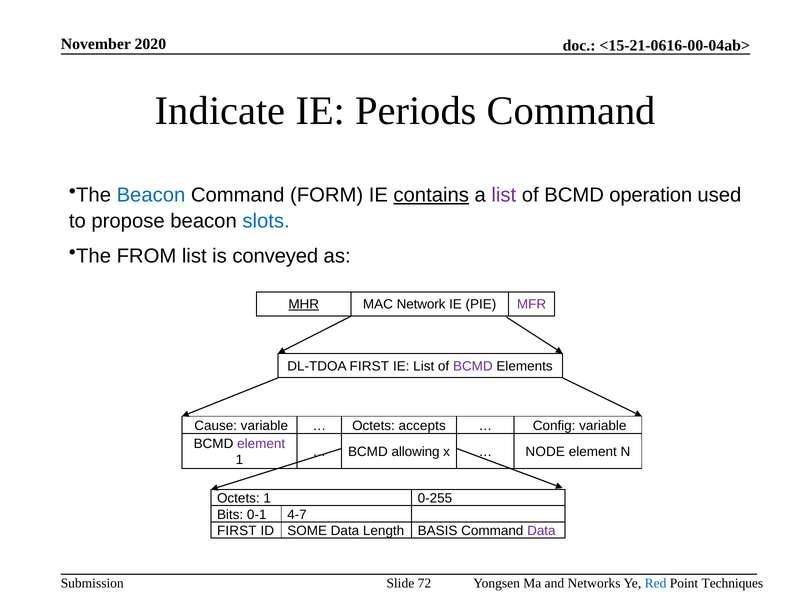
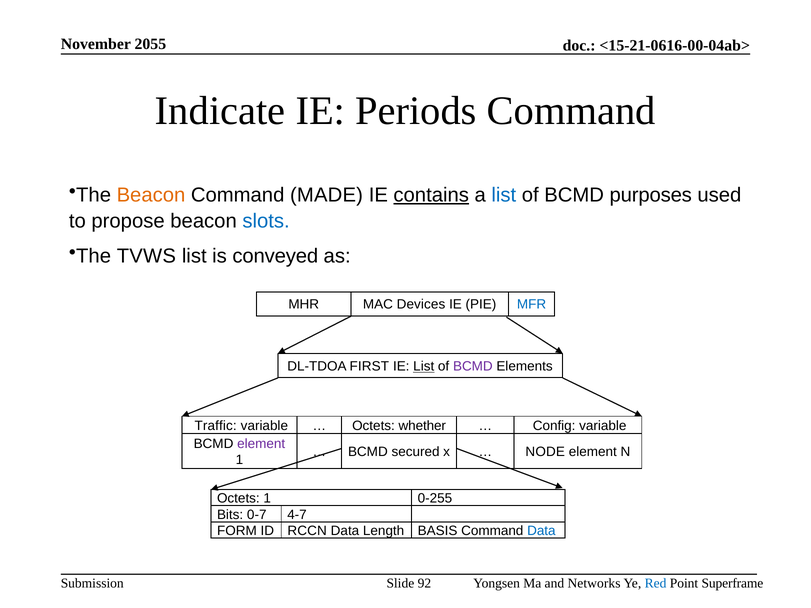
2020: 2020 -> 2055 (150, 44)
Beacon colour: blue -> orange (151, 195)
FORM: FORM -> MADE (326, 195)
list colour: purple -> blue (504, 195)
operation: operation -> purposes (651, 195)
FROM: FROM -> TVWS (146, 256)
MHR underline: present -> none (304, 304)
Network: Network -> Devices (421, 304)
MFR colour: purple -> blue (532, 304)
List underline: none -> present (424, 367)
Cause: Cause -> Traffic (216, 426)
accepts: accepts -> whether (422, 426)
allowing: allowing -> secured (416, 452)
0-1: 0-1 -> 0-7 (257, 515)
FIRST: FIRST -> FORM (237, 531)
SOME: SOME -> RCCN (307, 531)
Data colour: purple -> blue (541, 531)
72: 72 -> 92 (424, 583)
Techniques: Techniques -> Superframe (732, 583)
